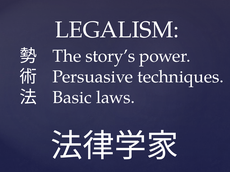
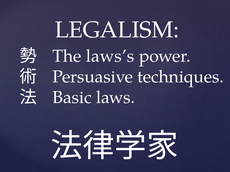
story’s: story’s -> laws’s (110, 56)
